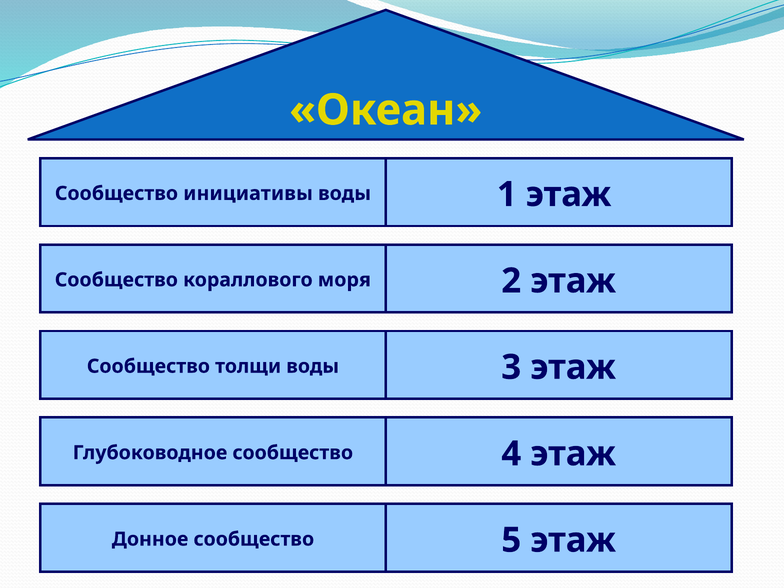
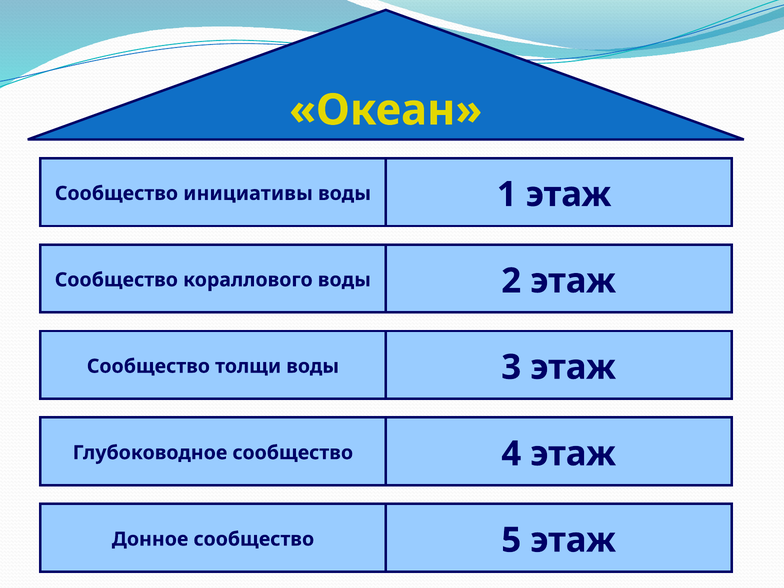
кораллового моря: моря -> воды (344, 280)
